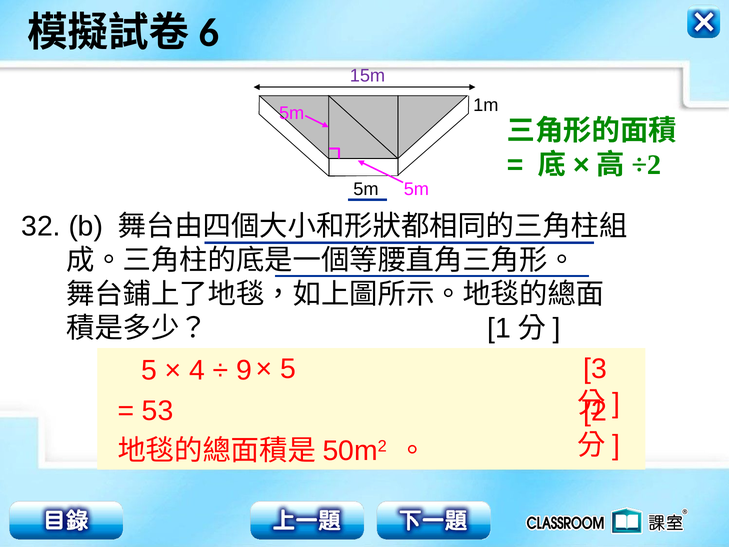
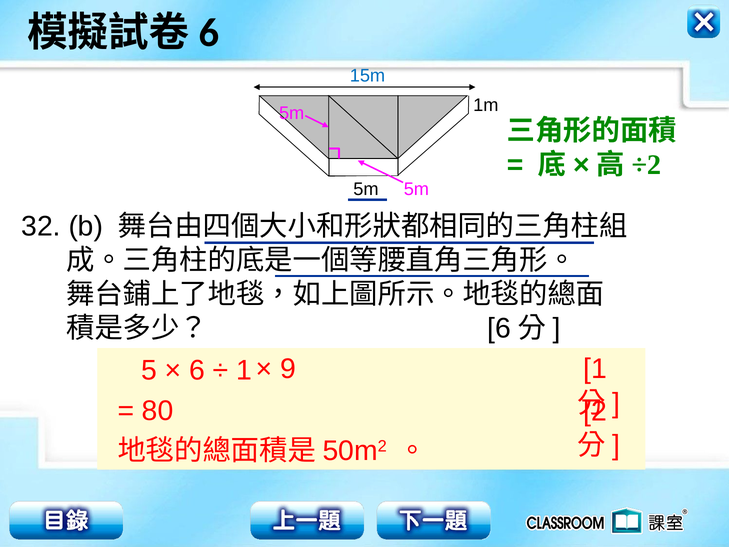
15m colour: purple -> blue (367, 76)
1: 1 -> 6 (499, 328)
5: 5 -> 9 (288, 369)
3: 3 -> 1 (595, 369)
4: 4 -> 6 (197, 370)
9: 9 -> 1 (244, 370)
53: 53 -> 80 (158, 411)
